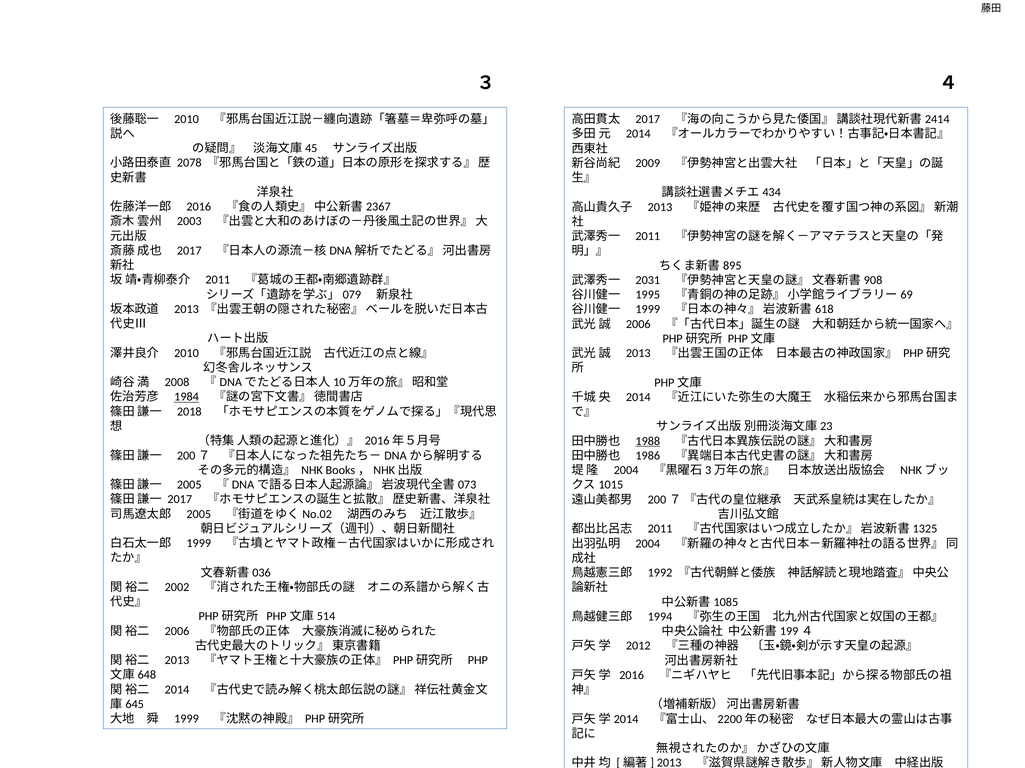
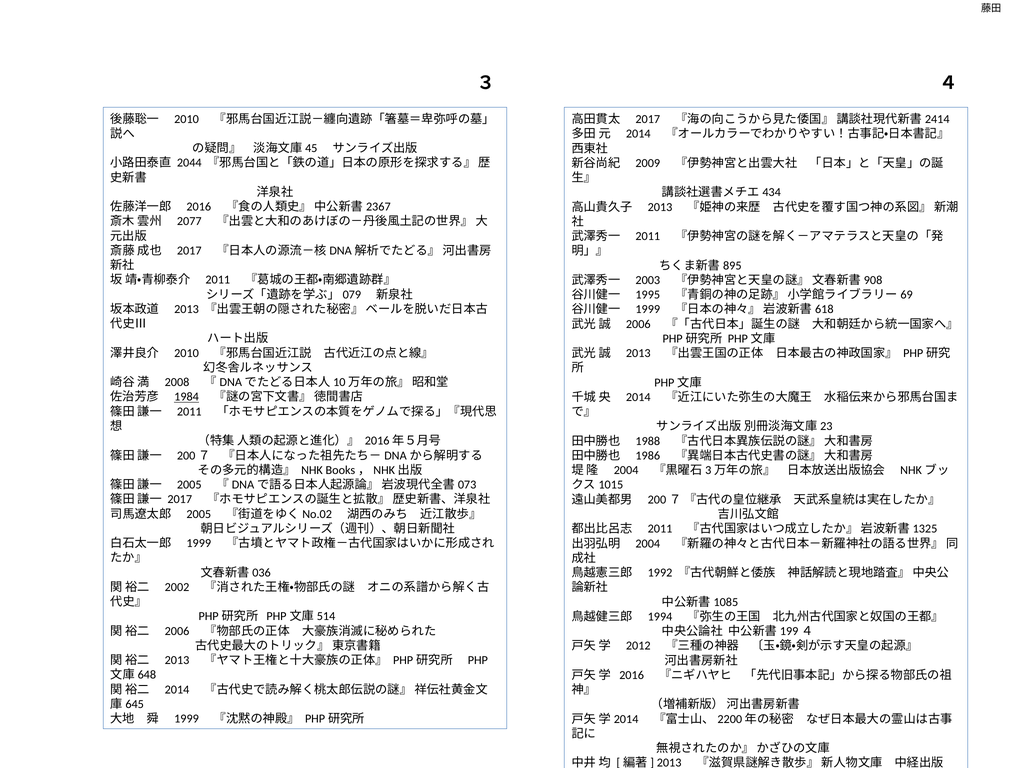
2078: 2078 -> 2044 (189, 163)
2003: 2003 -> 2077 (189, 222)
2031: 2031 -> 2003 (648, 280)
2018: 2018 -> 2011 (189, 412)
1988 underline: present -> none (648, 442)
